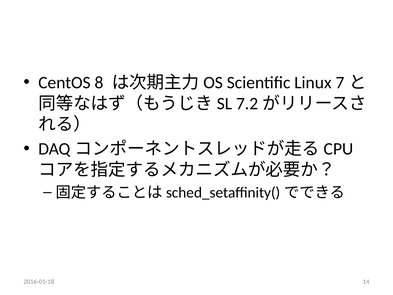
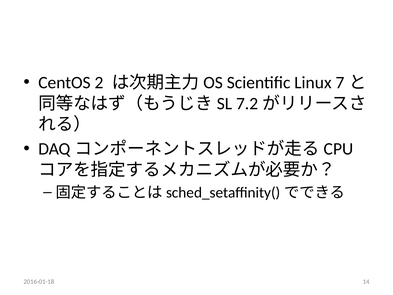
8: 8 -> 2 (99, 82)
